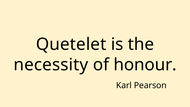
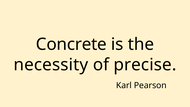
Quetelet: Quetelet -> Concrete (71, 44)
honour: honour -> precise (145, 65)
